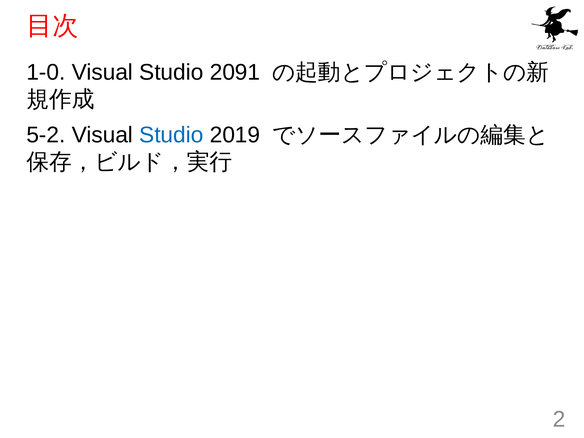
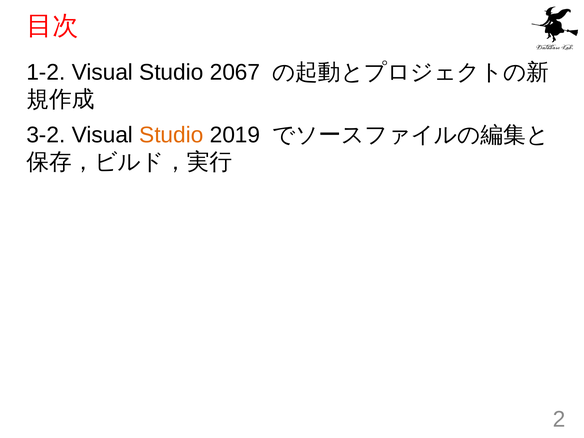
1-0: 1-0 -> 1-2 (46, 72)
2091: 2091 -> 2067 (235, 72)
5-2: 5-2 -> 3-2 (46, 135)
Studio colour: blue -> orange (171, 135)
